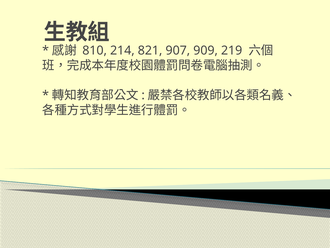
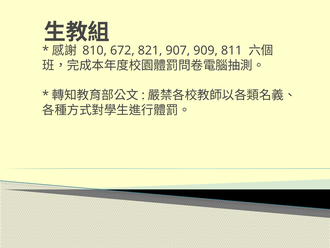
214: 214 -> 672 (122, 51)
219: 219 -> 811 (232, 51)
